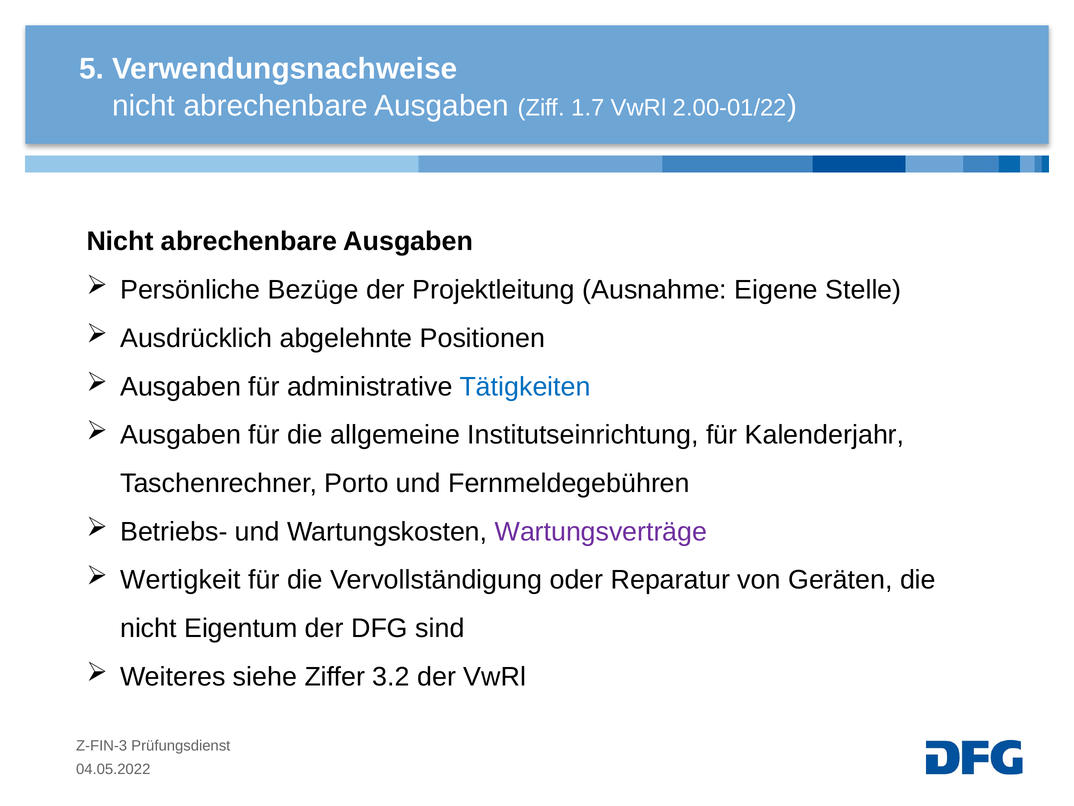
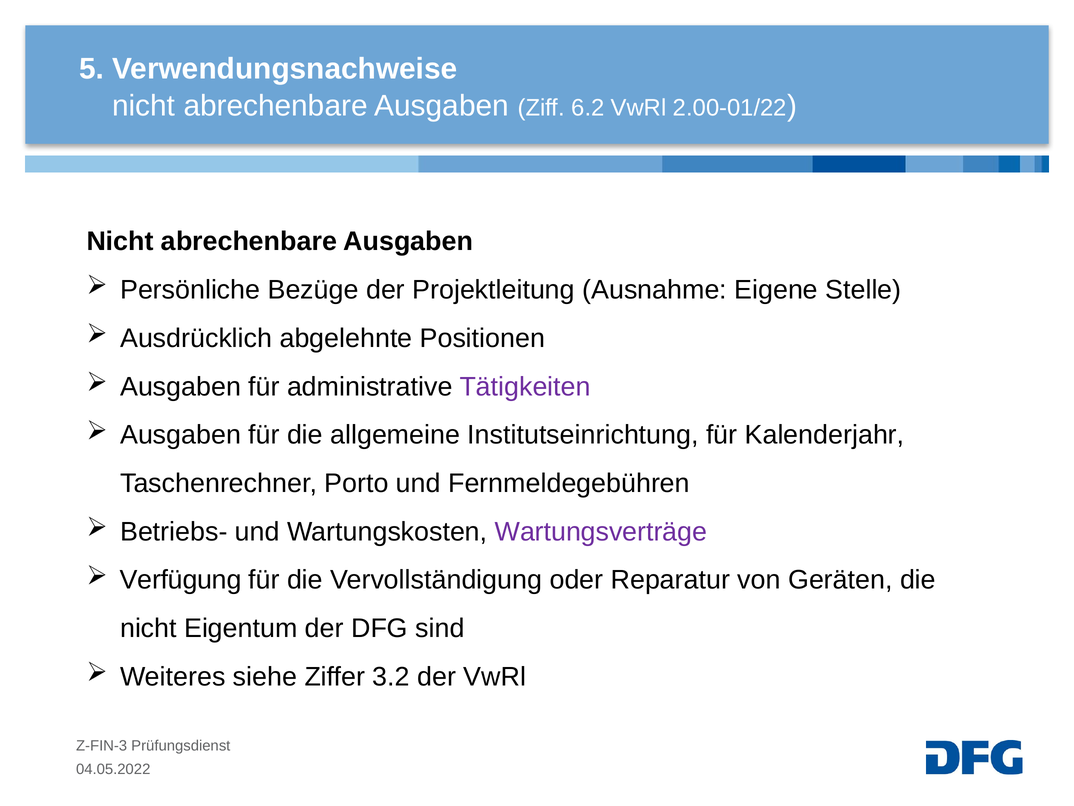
1.7: 1.7 -> 6.2 (588, 108)
Tätigkeiten colour: blue -> purple (525, 386)
Wertigkeit: Wertigkeit -> Verfügung (181, 580)
